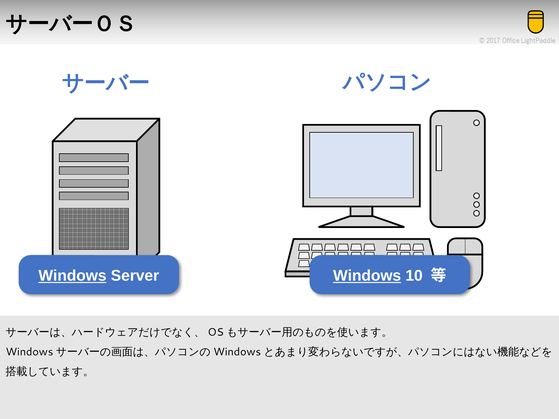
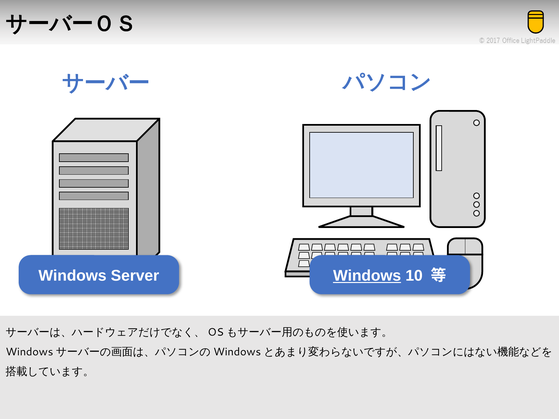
Windows underline: present -> none (72, 276)
